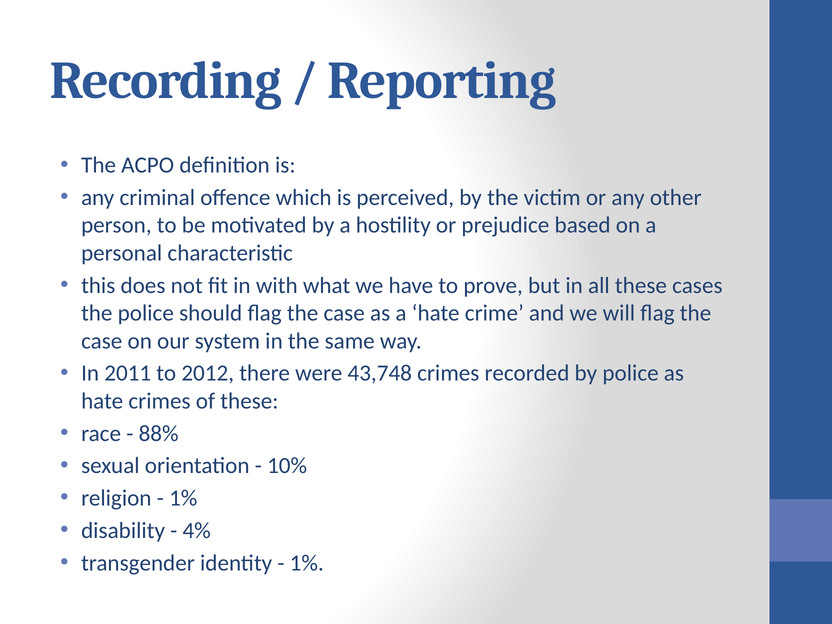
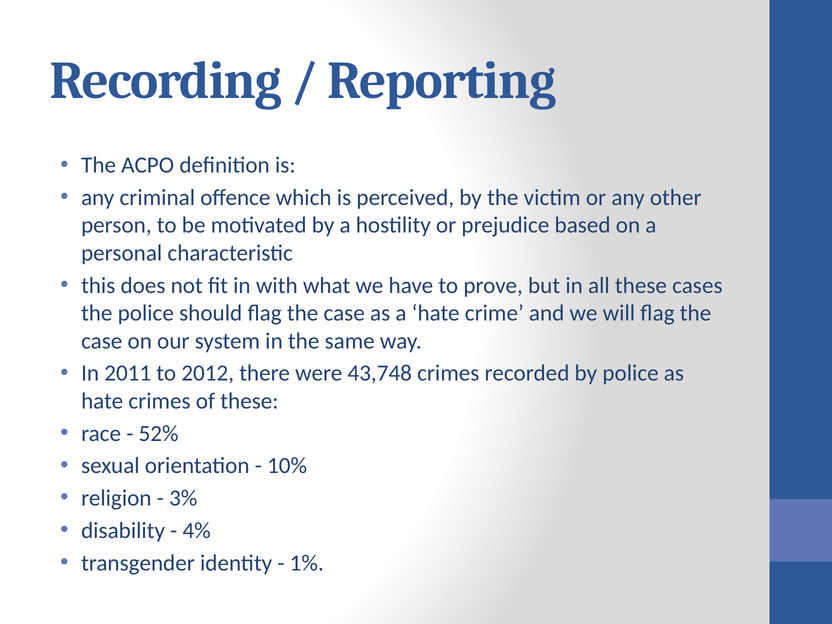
88%: 88% -> 52% (159, 433)
1%: 1% -> 3% (183, 498)
